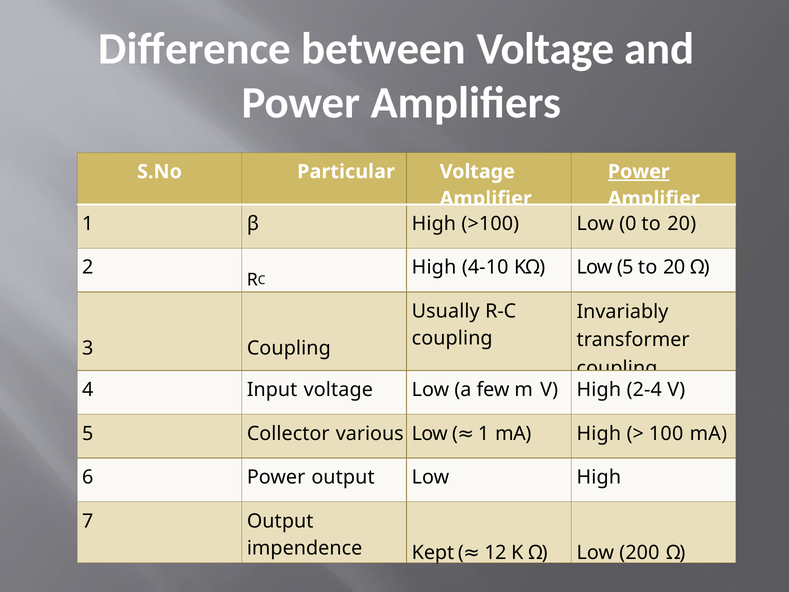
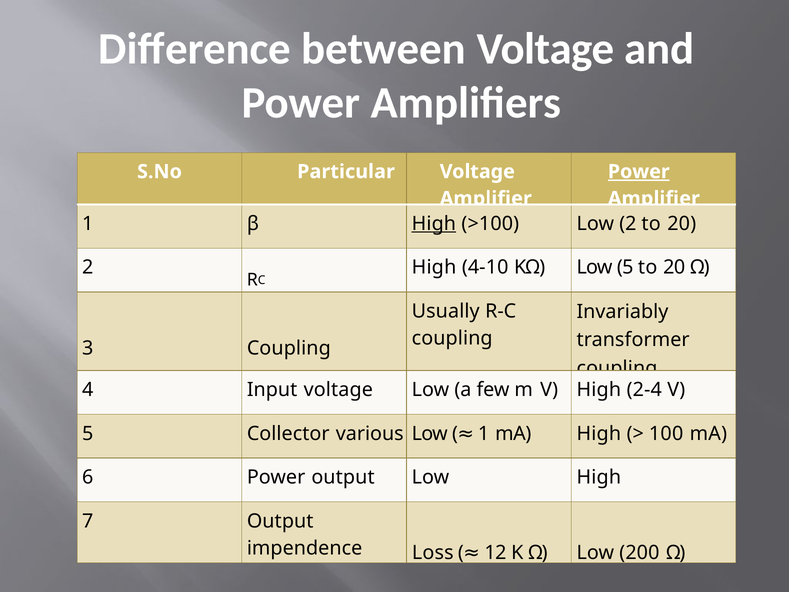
High underline: none -> present (434, 224)
Low 0: 0 -> 2 (628, 224)
Kept: Kept -> Loss (433, 552)
